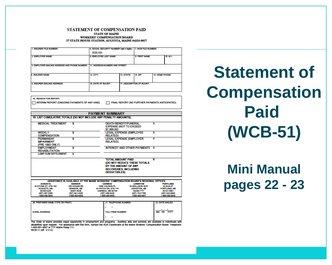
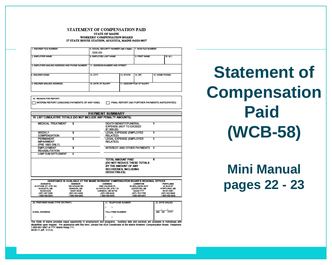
WCB-51: WCB-51 -> WCB-58 (264, 132)
